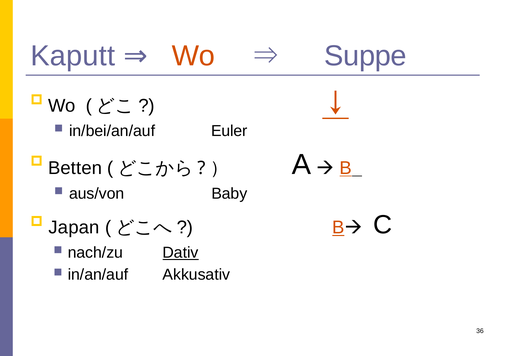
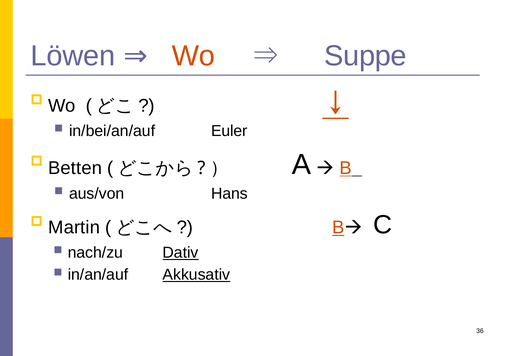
Kaputt: Kaputt -> Löwen (73, 56)
Baby: Baby -> Hans (229, 193)
Japan: Japan -> Martin (74, 227)
Akkusativ underline: none -> present (196, 275)
